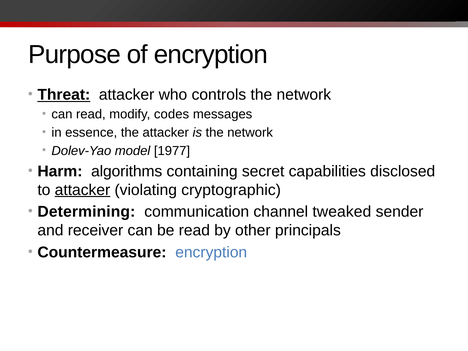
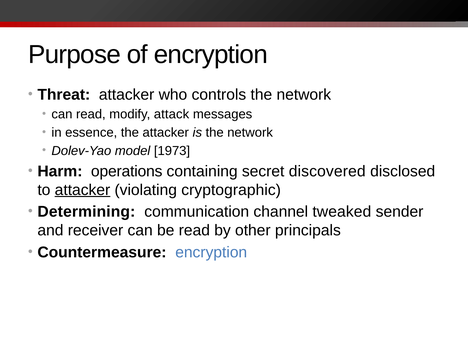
Threat underline: present -> none (64, 95)
codes: codes -> attack (172, 114)
1977: 1977 -> 1973 (172, 151)
algorithms: algorithms -> operations (127, 171)
capabilities: capabilities -> discovered (327, 171)
